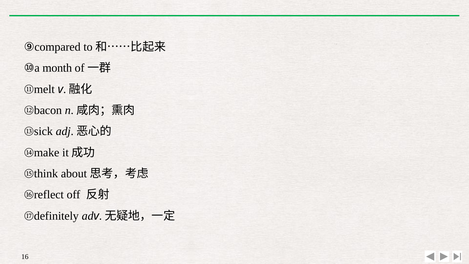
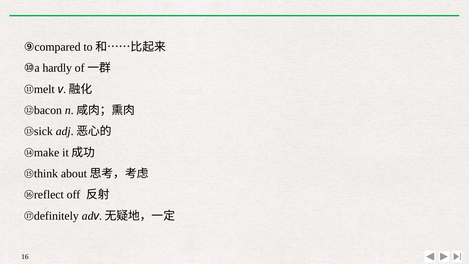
month: month -> hardly (57, 68)
